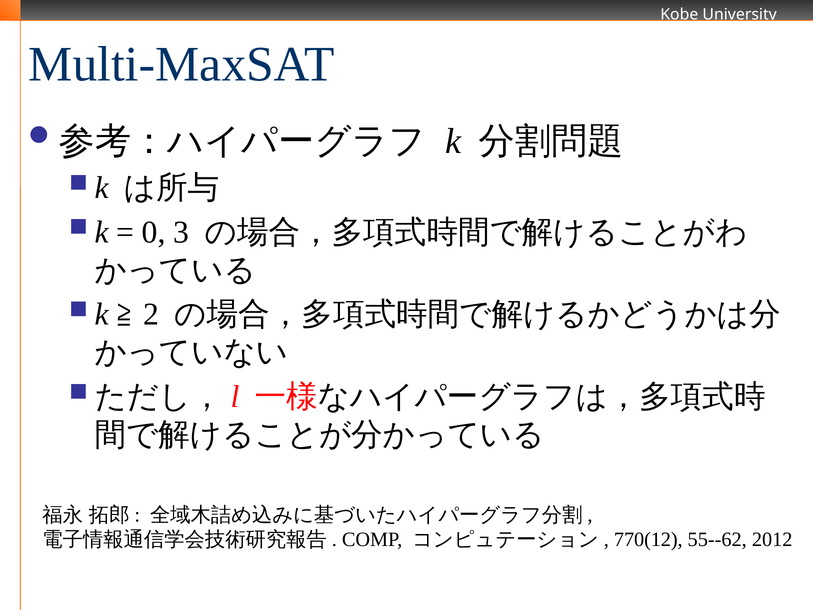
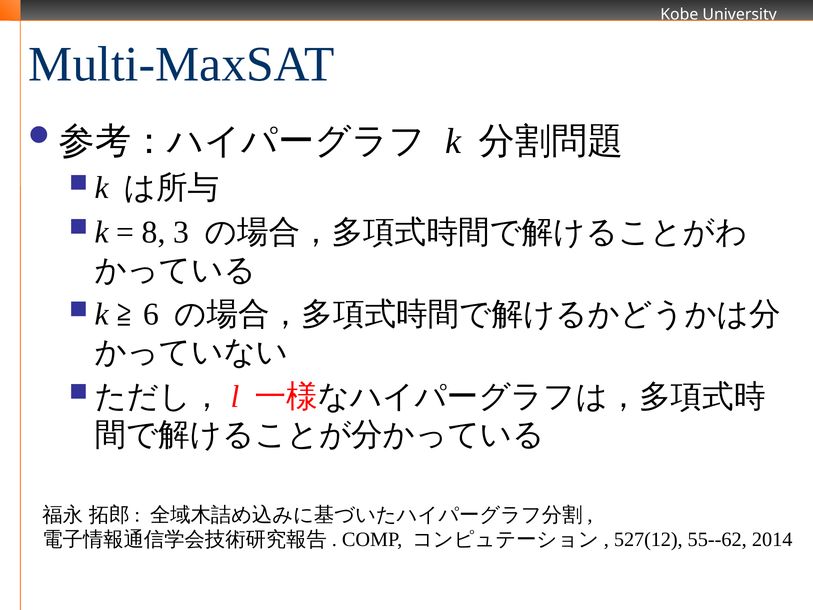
0: 0 -> 8 (154, 232)
2: 2 -> 6 (151, 314)
770(12: 770(12 -> 527(12 (648, 539)
2012: 2012 -> 2014 (772, 539)
